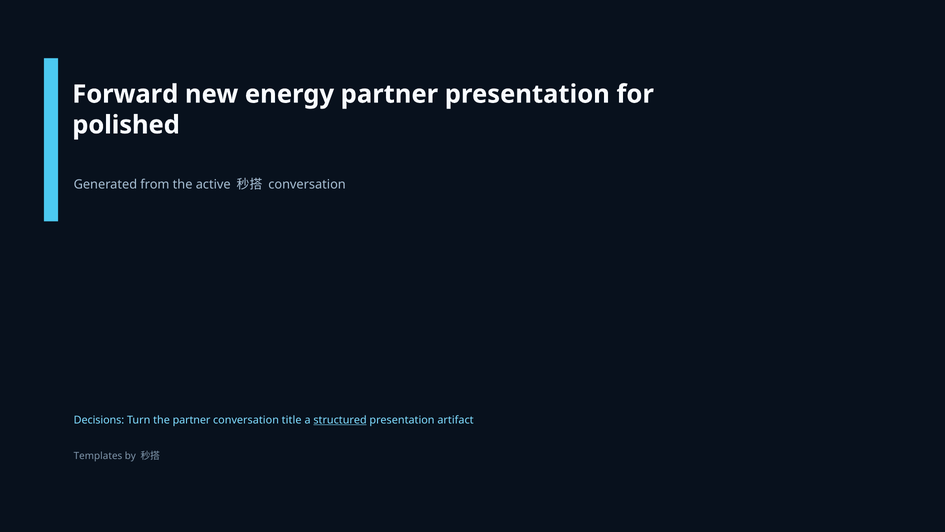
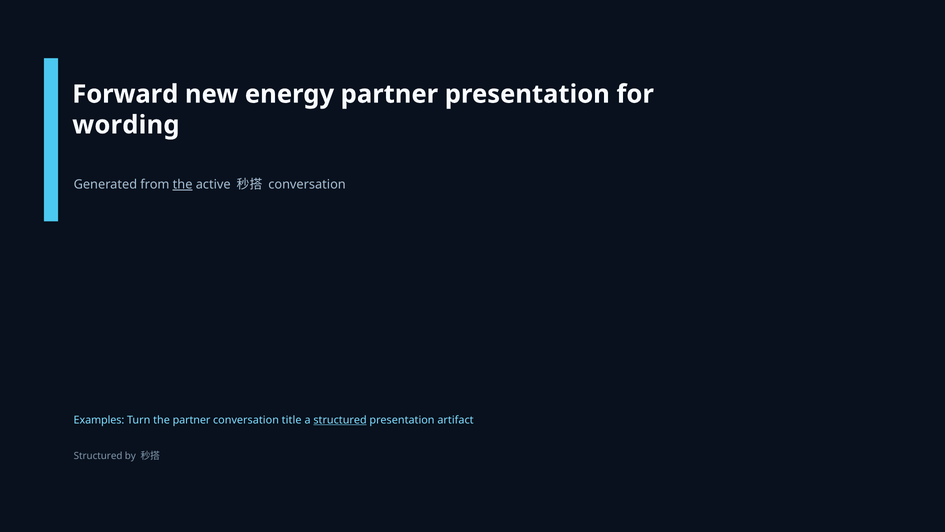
polished: polished -> wording (126, 125)
the underline: none -> present (183, 184)
Decisions: Decisions -> Examples (99, 420)
Templates: Templates -> Structured (98, 456)
